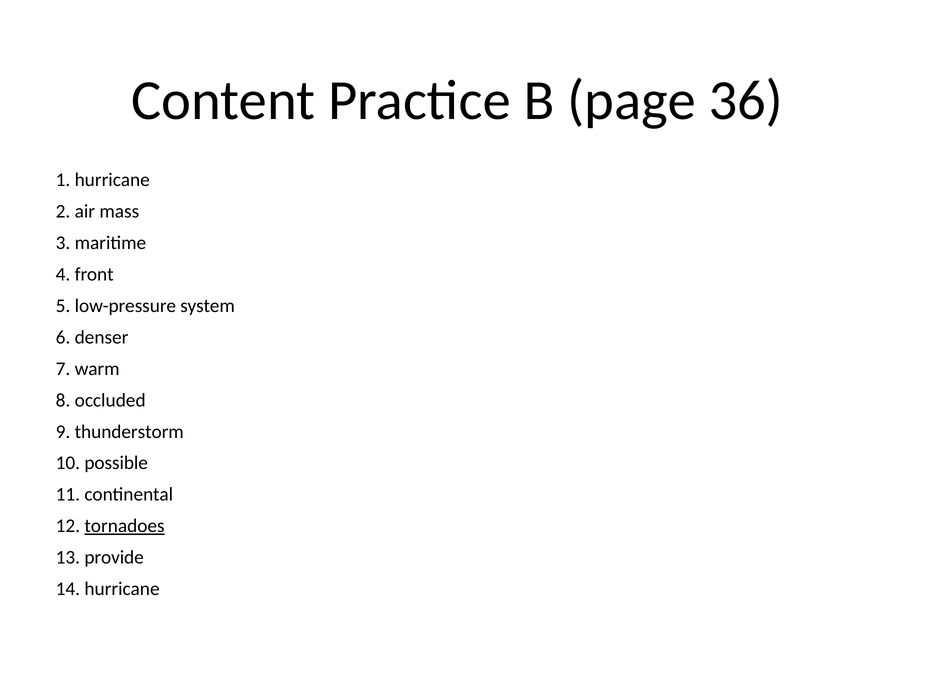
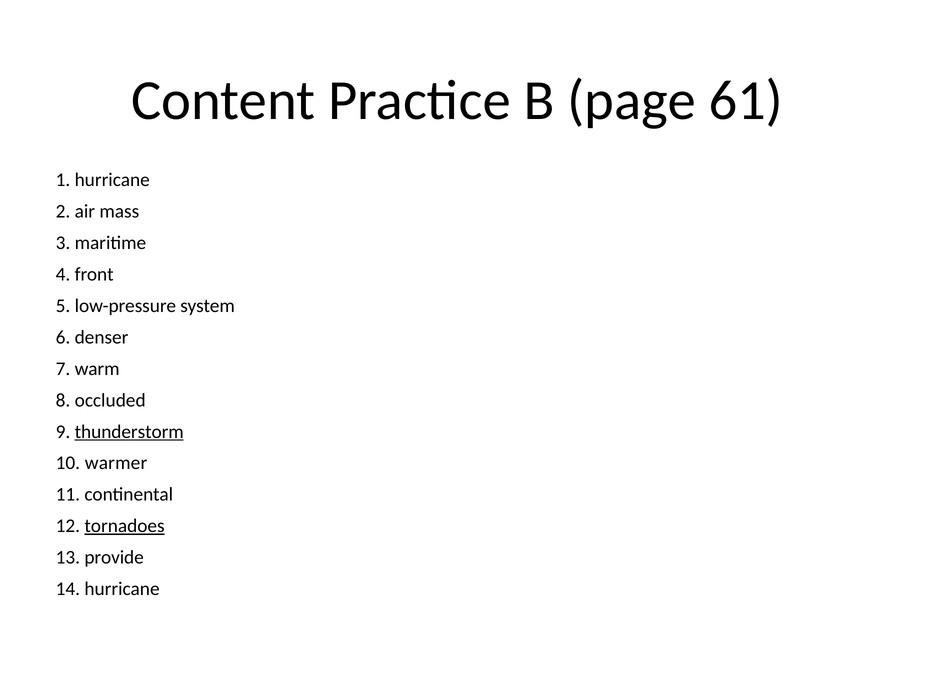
36: 36 -> 61 (746, 101)
thunderstorm underline: none -> present (129, 432)
possible: possible -> warmer (116, 463)
